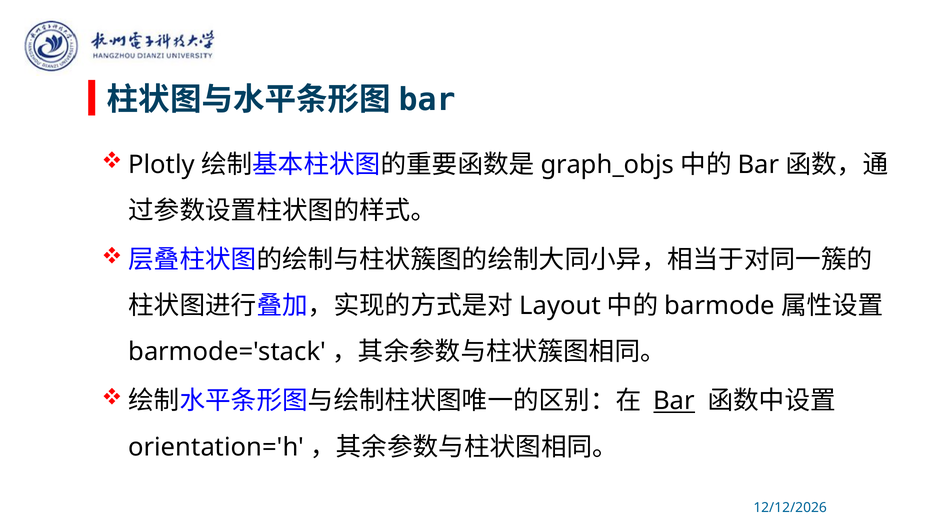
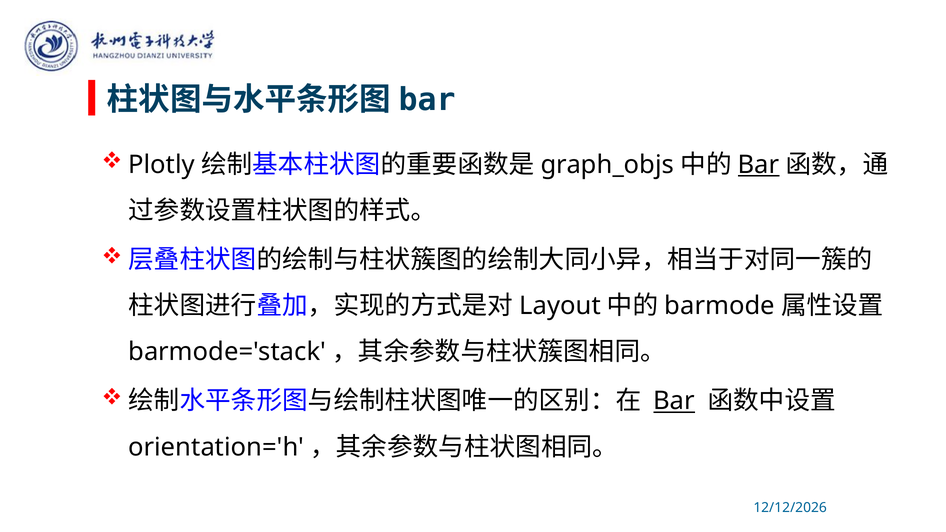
Bar underline: none -> present (759, 165)
